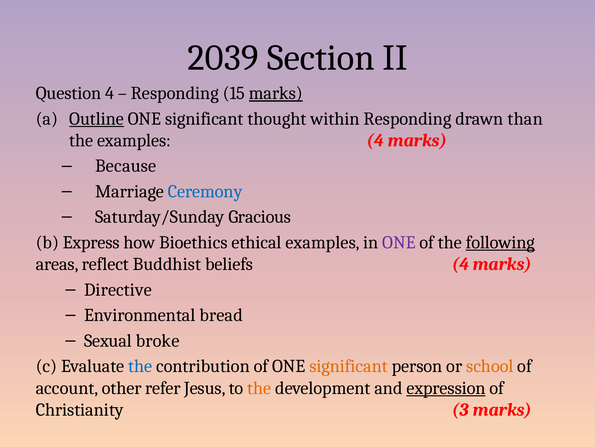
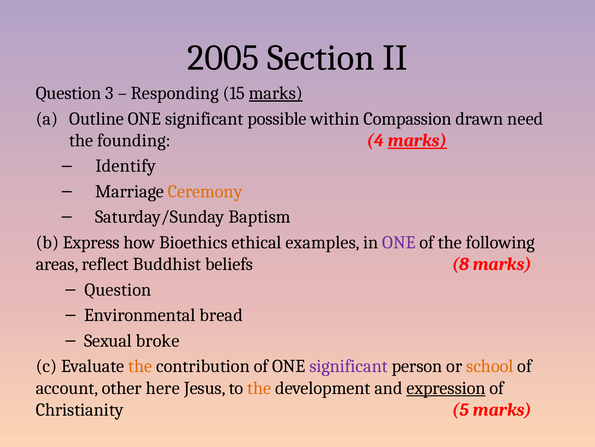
2039: 2039 -> 2005 (223, 58)
Question 4: 4 -> 3 (109, 93)
Outline underline: present -> none (97, 118)
thought: thought -> possible (277, 118)
within Responding: Responding -> Compassion (408, 118)
than: than -> need (525, 118)
the examples: examples -> founding (134, 140)
marks underline: none -> present (417, 140)
Because: Because -> Identify (126, 166)
Ceremony colour: blue -> orange (205, 191)
Gracious: Gracious -> Baptism (260, 217)
following underline: present -> none (500, 242)
beliefs 4: 4 -> 8 (461, 264)
Directive: Directive -> Question (118, 289)
the colour: blue -> orange (140, 366)
significant colour: orange -> purple (349, 366)
refer: refer -> here (163, 387)
3: 3 -> 5 (461, 409)
